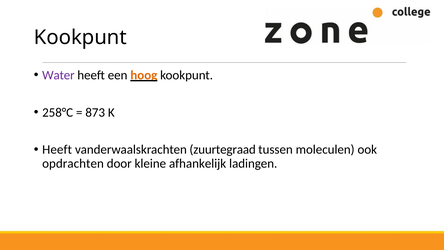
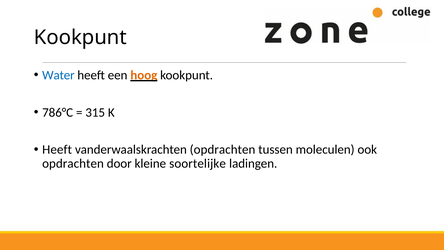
Water colour: purple -> blue (58, 75)
258°C: 258°C -> 786°C (58, 112)
873: 873 -> 315 (95, 112)
vanderwaalskrachten zuurtegraad: zuurtegraad -> opdrachten (223, 150)
afhankelijk: afhankelijk -> soortelijke (198, 164)
